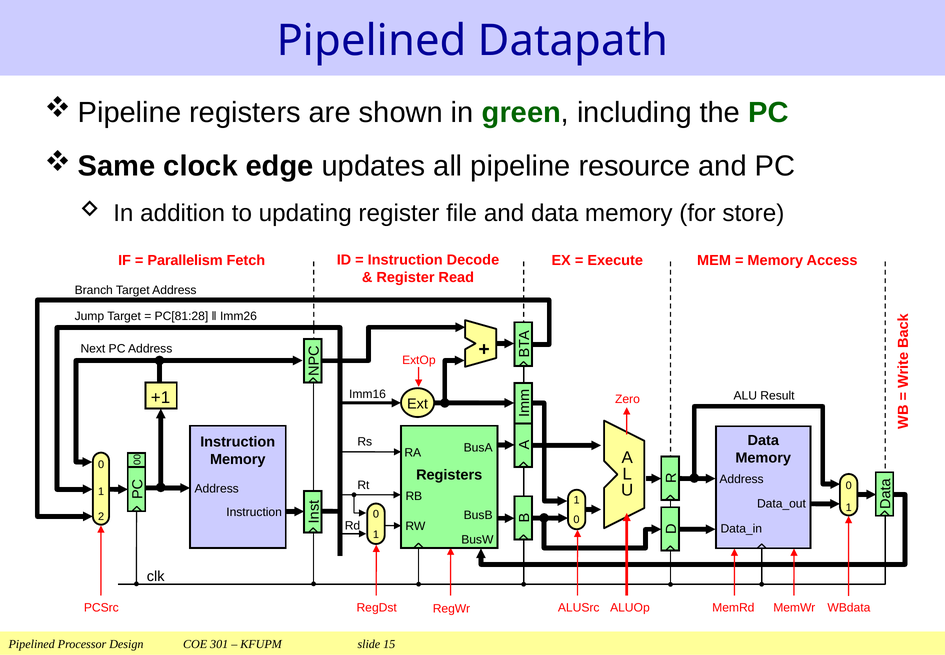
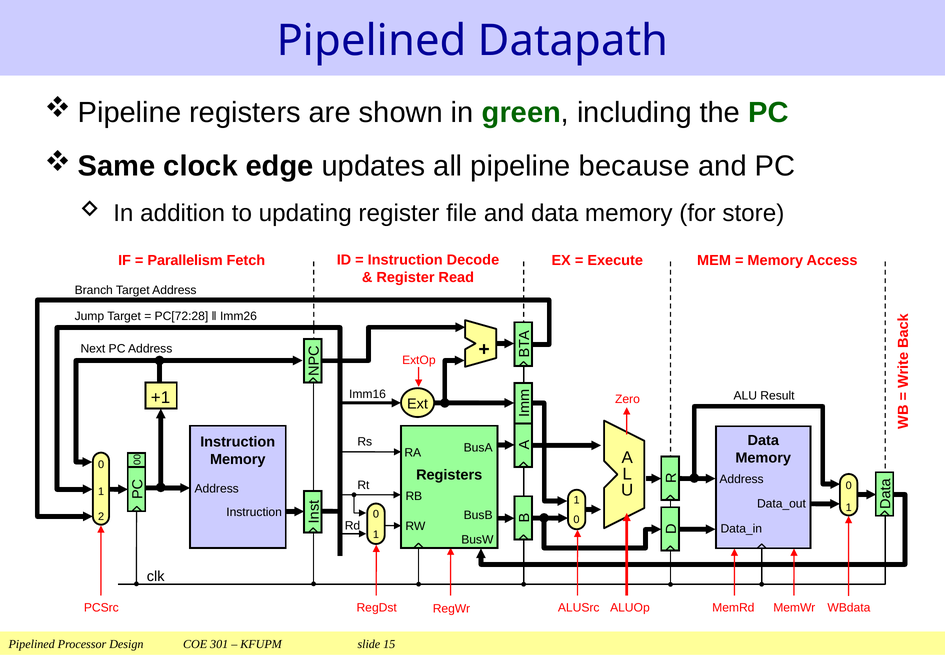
resource: resource -> because (634, 166)
PC[81:28: PC[81:28 -> PC[72:28 (181, 316)
